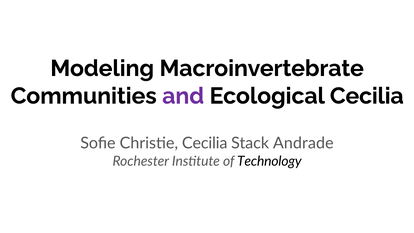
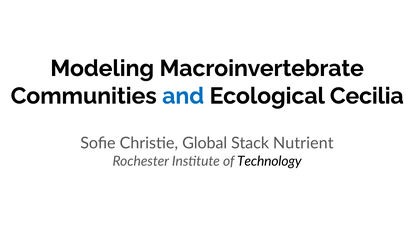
and colour: purple -> blue (183, 96)
Christie Cecilia: Cecilia -> Global (205, 143)
Andrade: Andrade -> Nutrient (303, 143)
